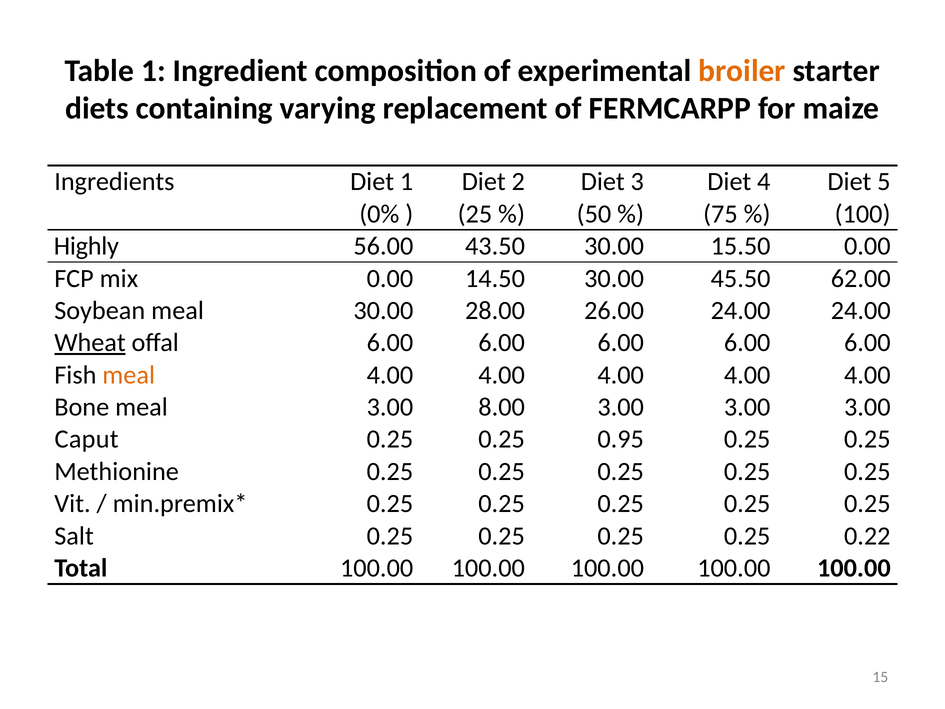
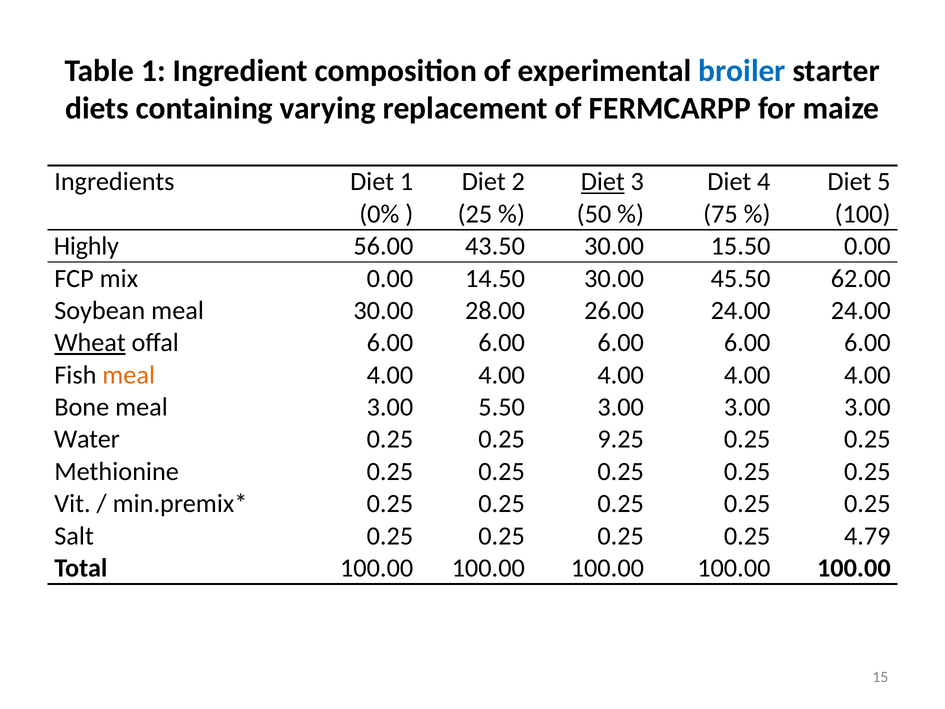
broiler colour: orange -> blue (742, 71)
Diet underline: none -> present (603, 182)
8.00: 8.00 -> 5.50 (502, 407)
Caput: Caput -> Water (87, 439)
0.95: 0.95 -> 9.25 (621, 439)
0.22: 0.22 -> 4.79 (867, 536)
